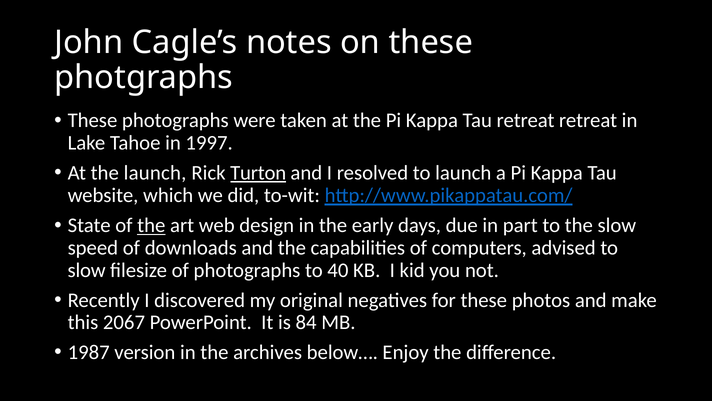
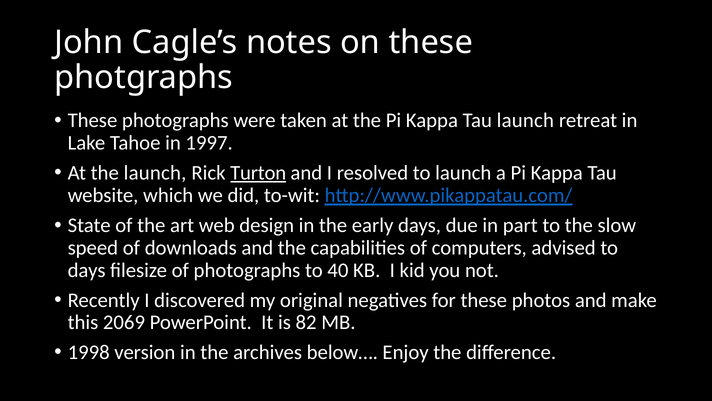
Tau retreat: retreat -> launch (525, 120)
the underline: present -> none (151, 225)
slow: slow -> days (87, 270)
2067: 2067 -> 2069 (124, 322)
84: 84 -> 82 (306, 322)
1987: 1987 -> 1998 (89, 352)
